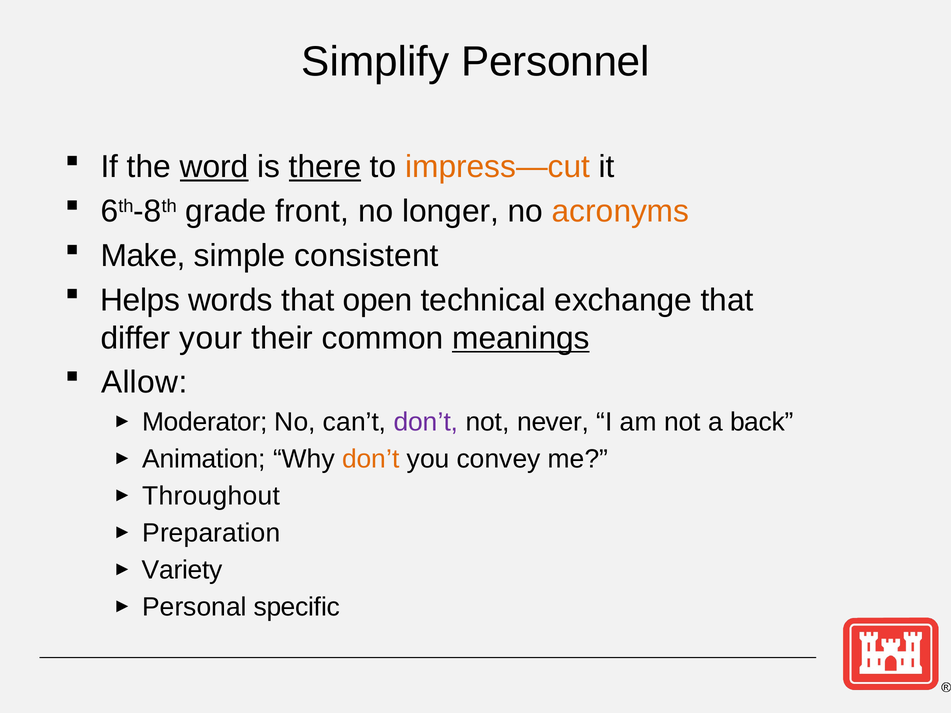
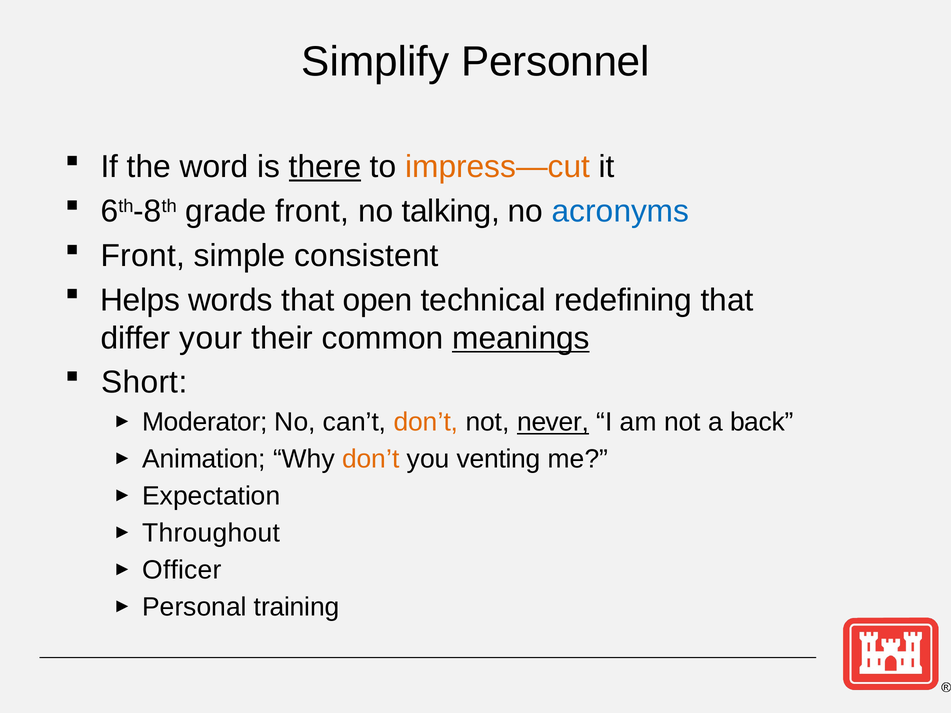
word underline: present -> none (214, 167)
longer: longer -> talking (451, 211)
acronyms colour: orange -> blue (621, 211)
Make: Make -> Front (143, 256)
exchange: exchange -> redefining (623, 300)
Allow: Allow -> Short (144, 383)
don’t colour: purple -> orange (426, 422)
never underline: none -> present (553, 422)
convey: convey -> venting (499, 459)
Throughout: Throughout -> Expectation (211, 496)
Preparation: Preparation -> Throughout (211, 533)
Variety: Variety -> Officer (182, 570)
specific: specific -> training (297, 607)
